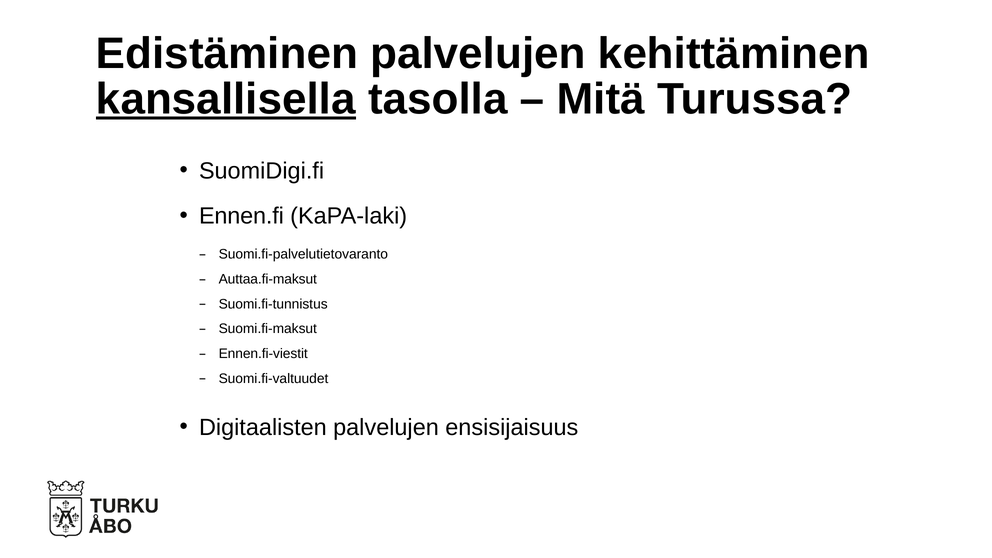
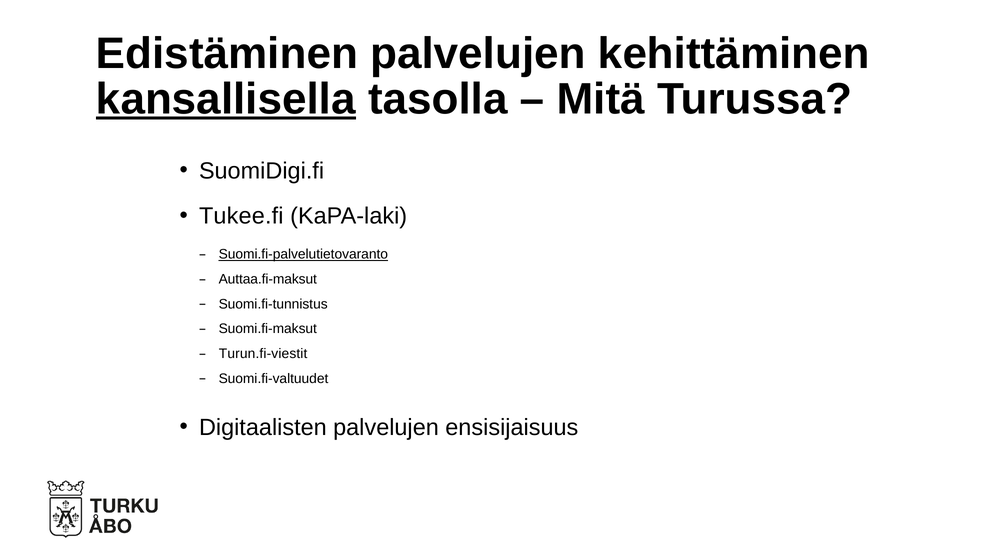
Ennen.fi: Ennen.fi -> Tukee.fi (241, 216)
Suomi.fi-palvelutietovaranto underline: none -> present (303, 254)
Ennen.fi-viestit: Ennen.fi-viestit -> Turun.fi-viestit (263, 354)
